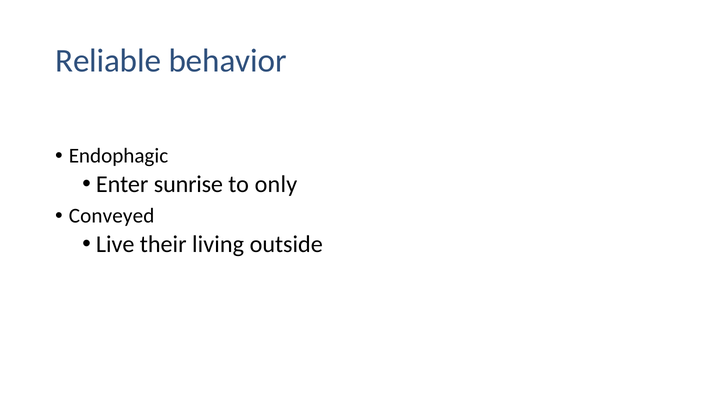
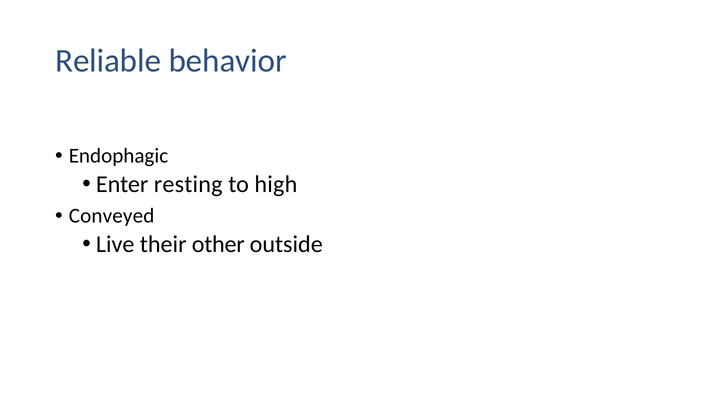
sunrise: sunrise -> resting (188, 184)
only: only -> high (276, 184)
living: living -> other (218, 244)
